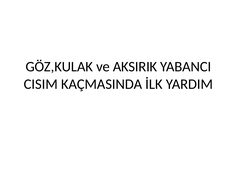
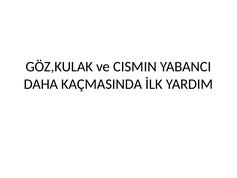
AKSIRIK: AKSIRIK -> CISMIN (135, 67)
CISIM: CISIM -> DAHA (41, 84)
